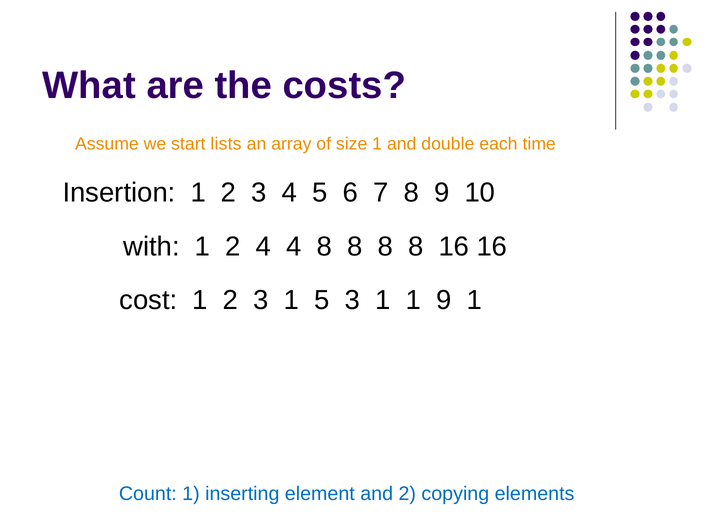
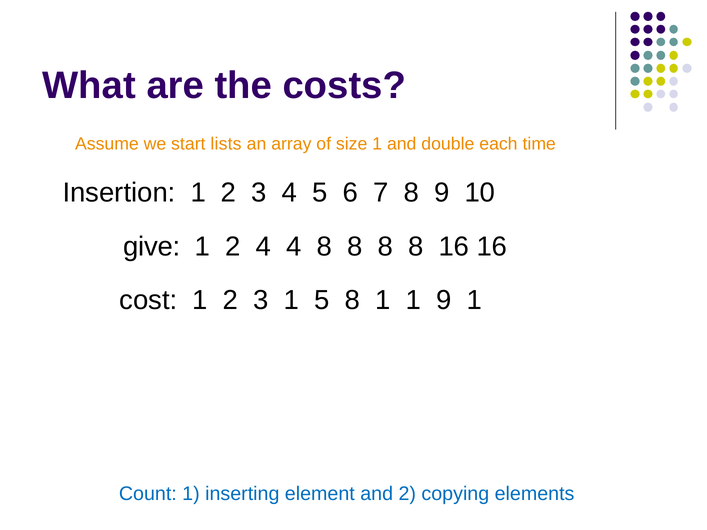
with: with -> give (152, 247)
5 3: 3 -> 8 (352, 300)
